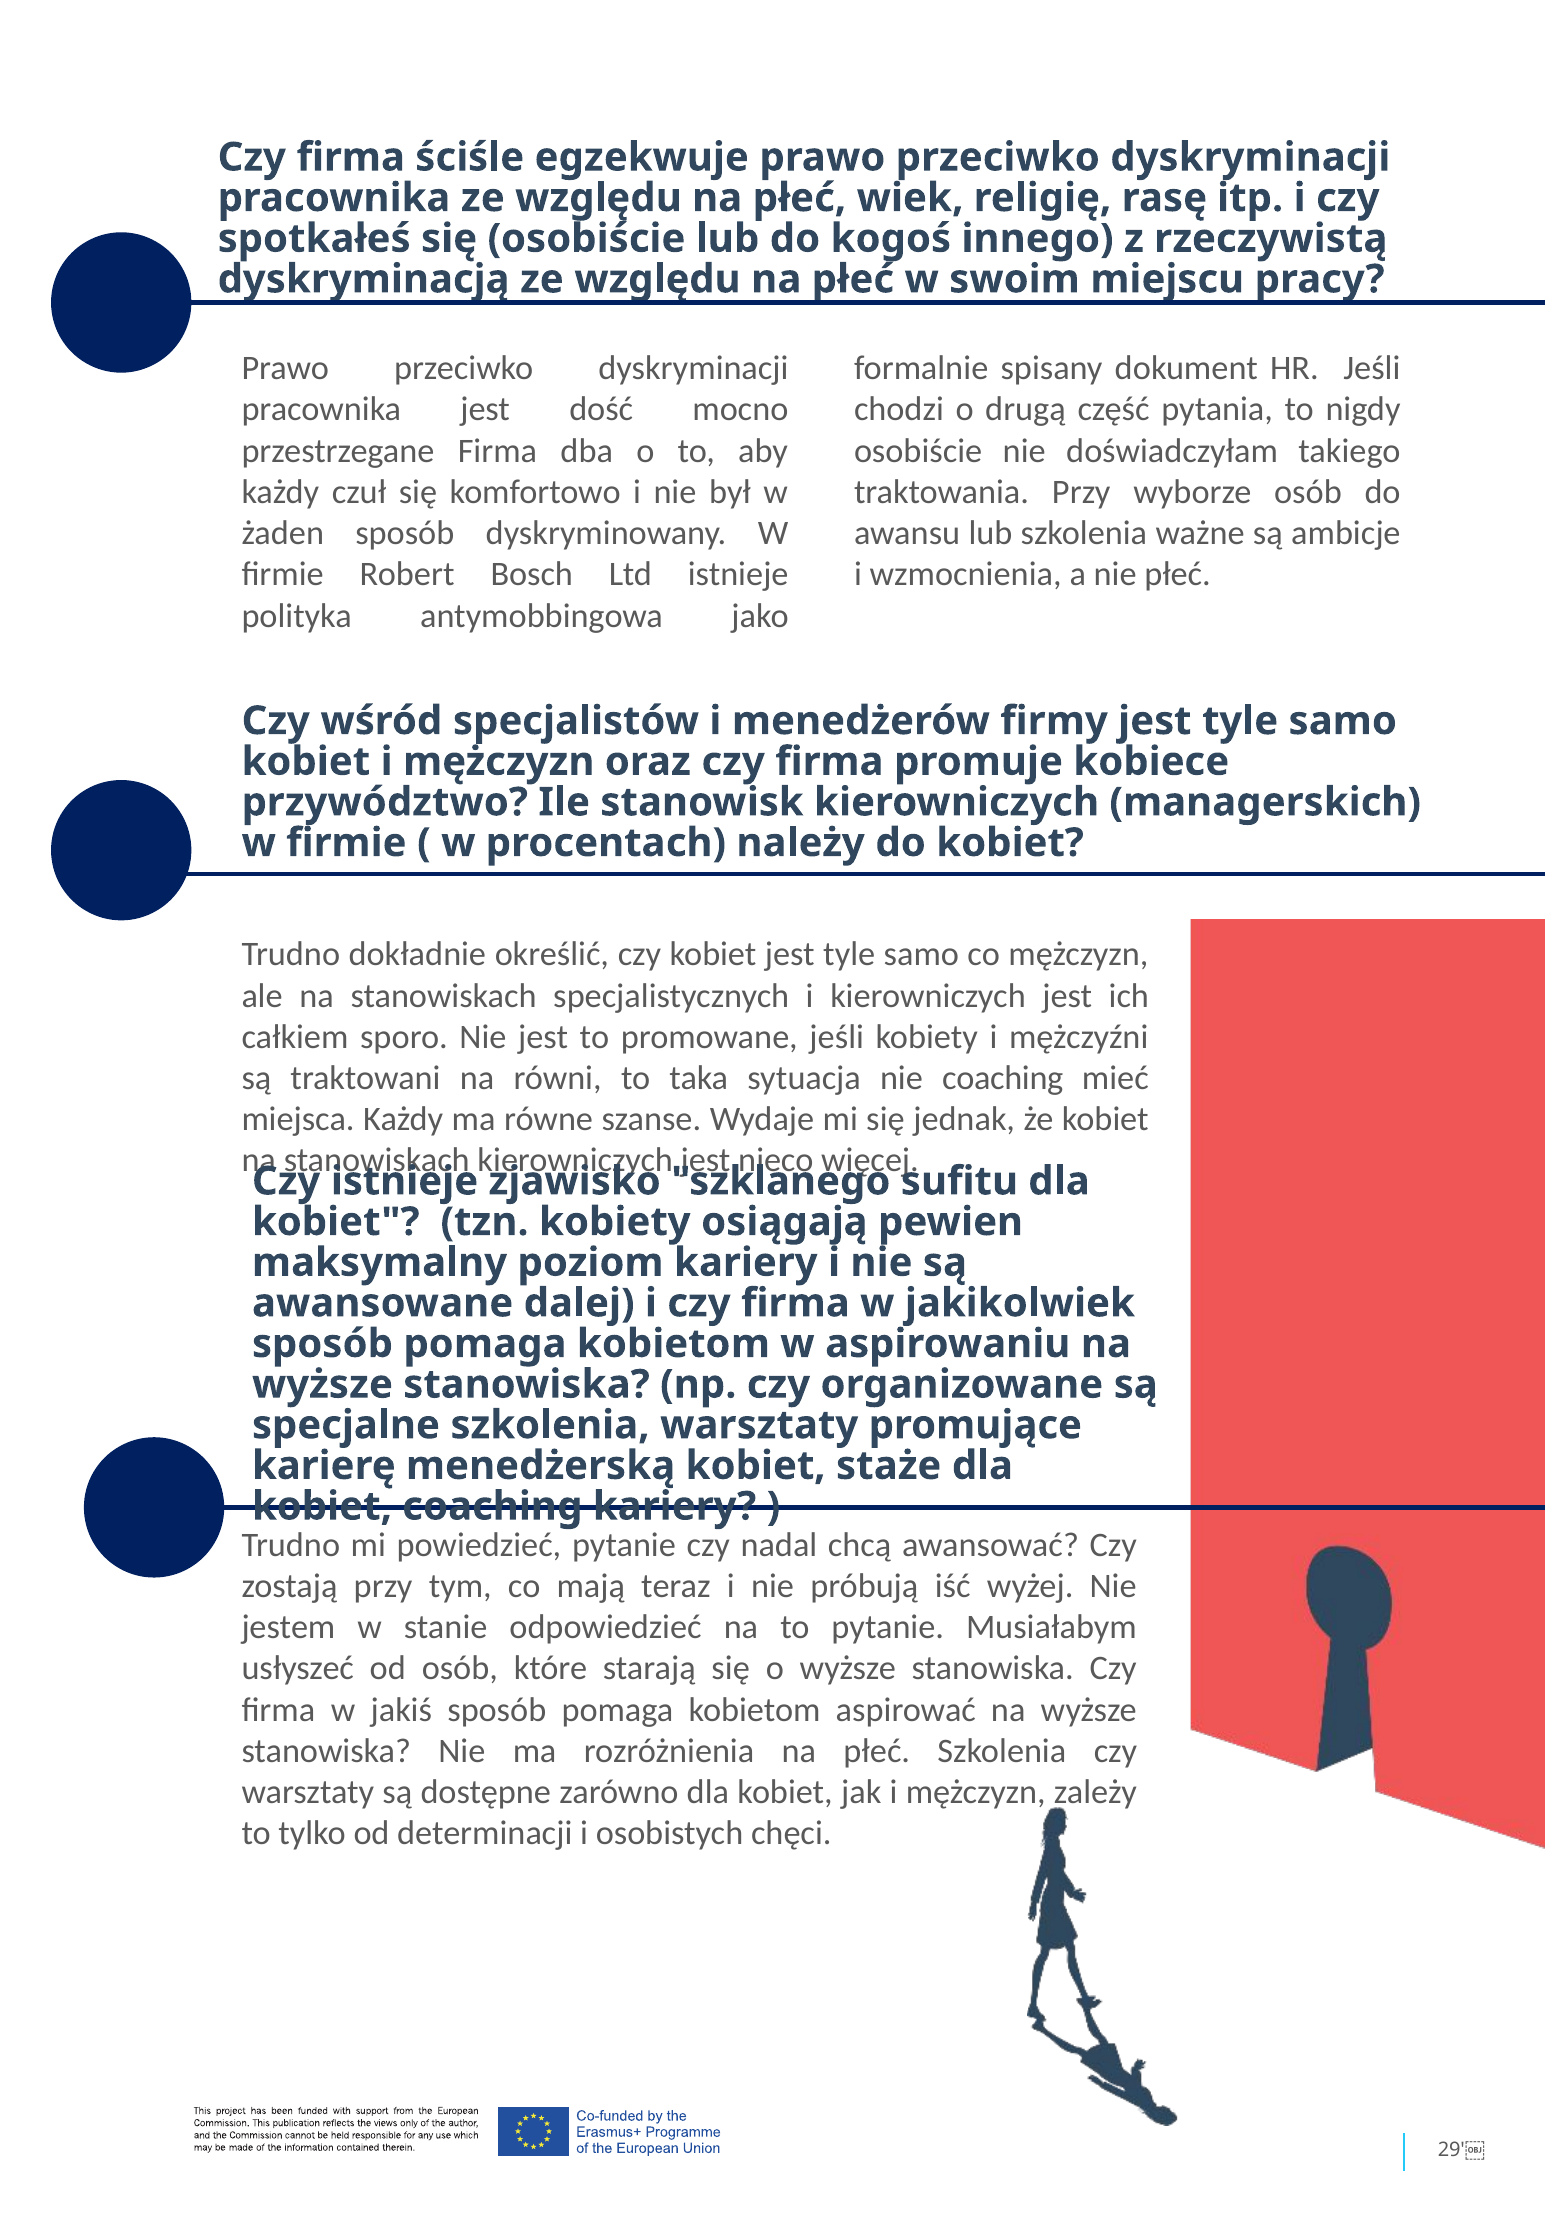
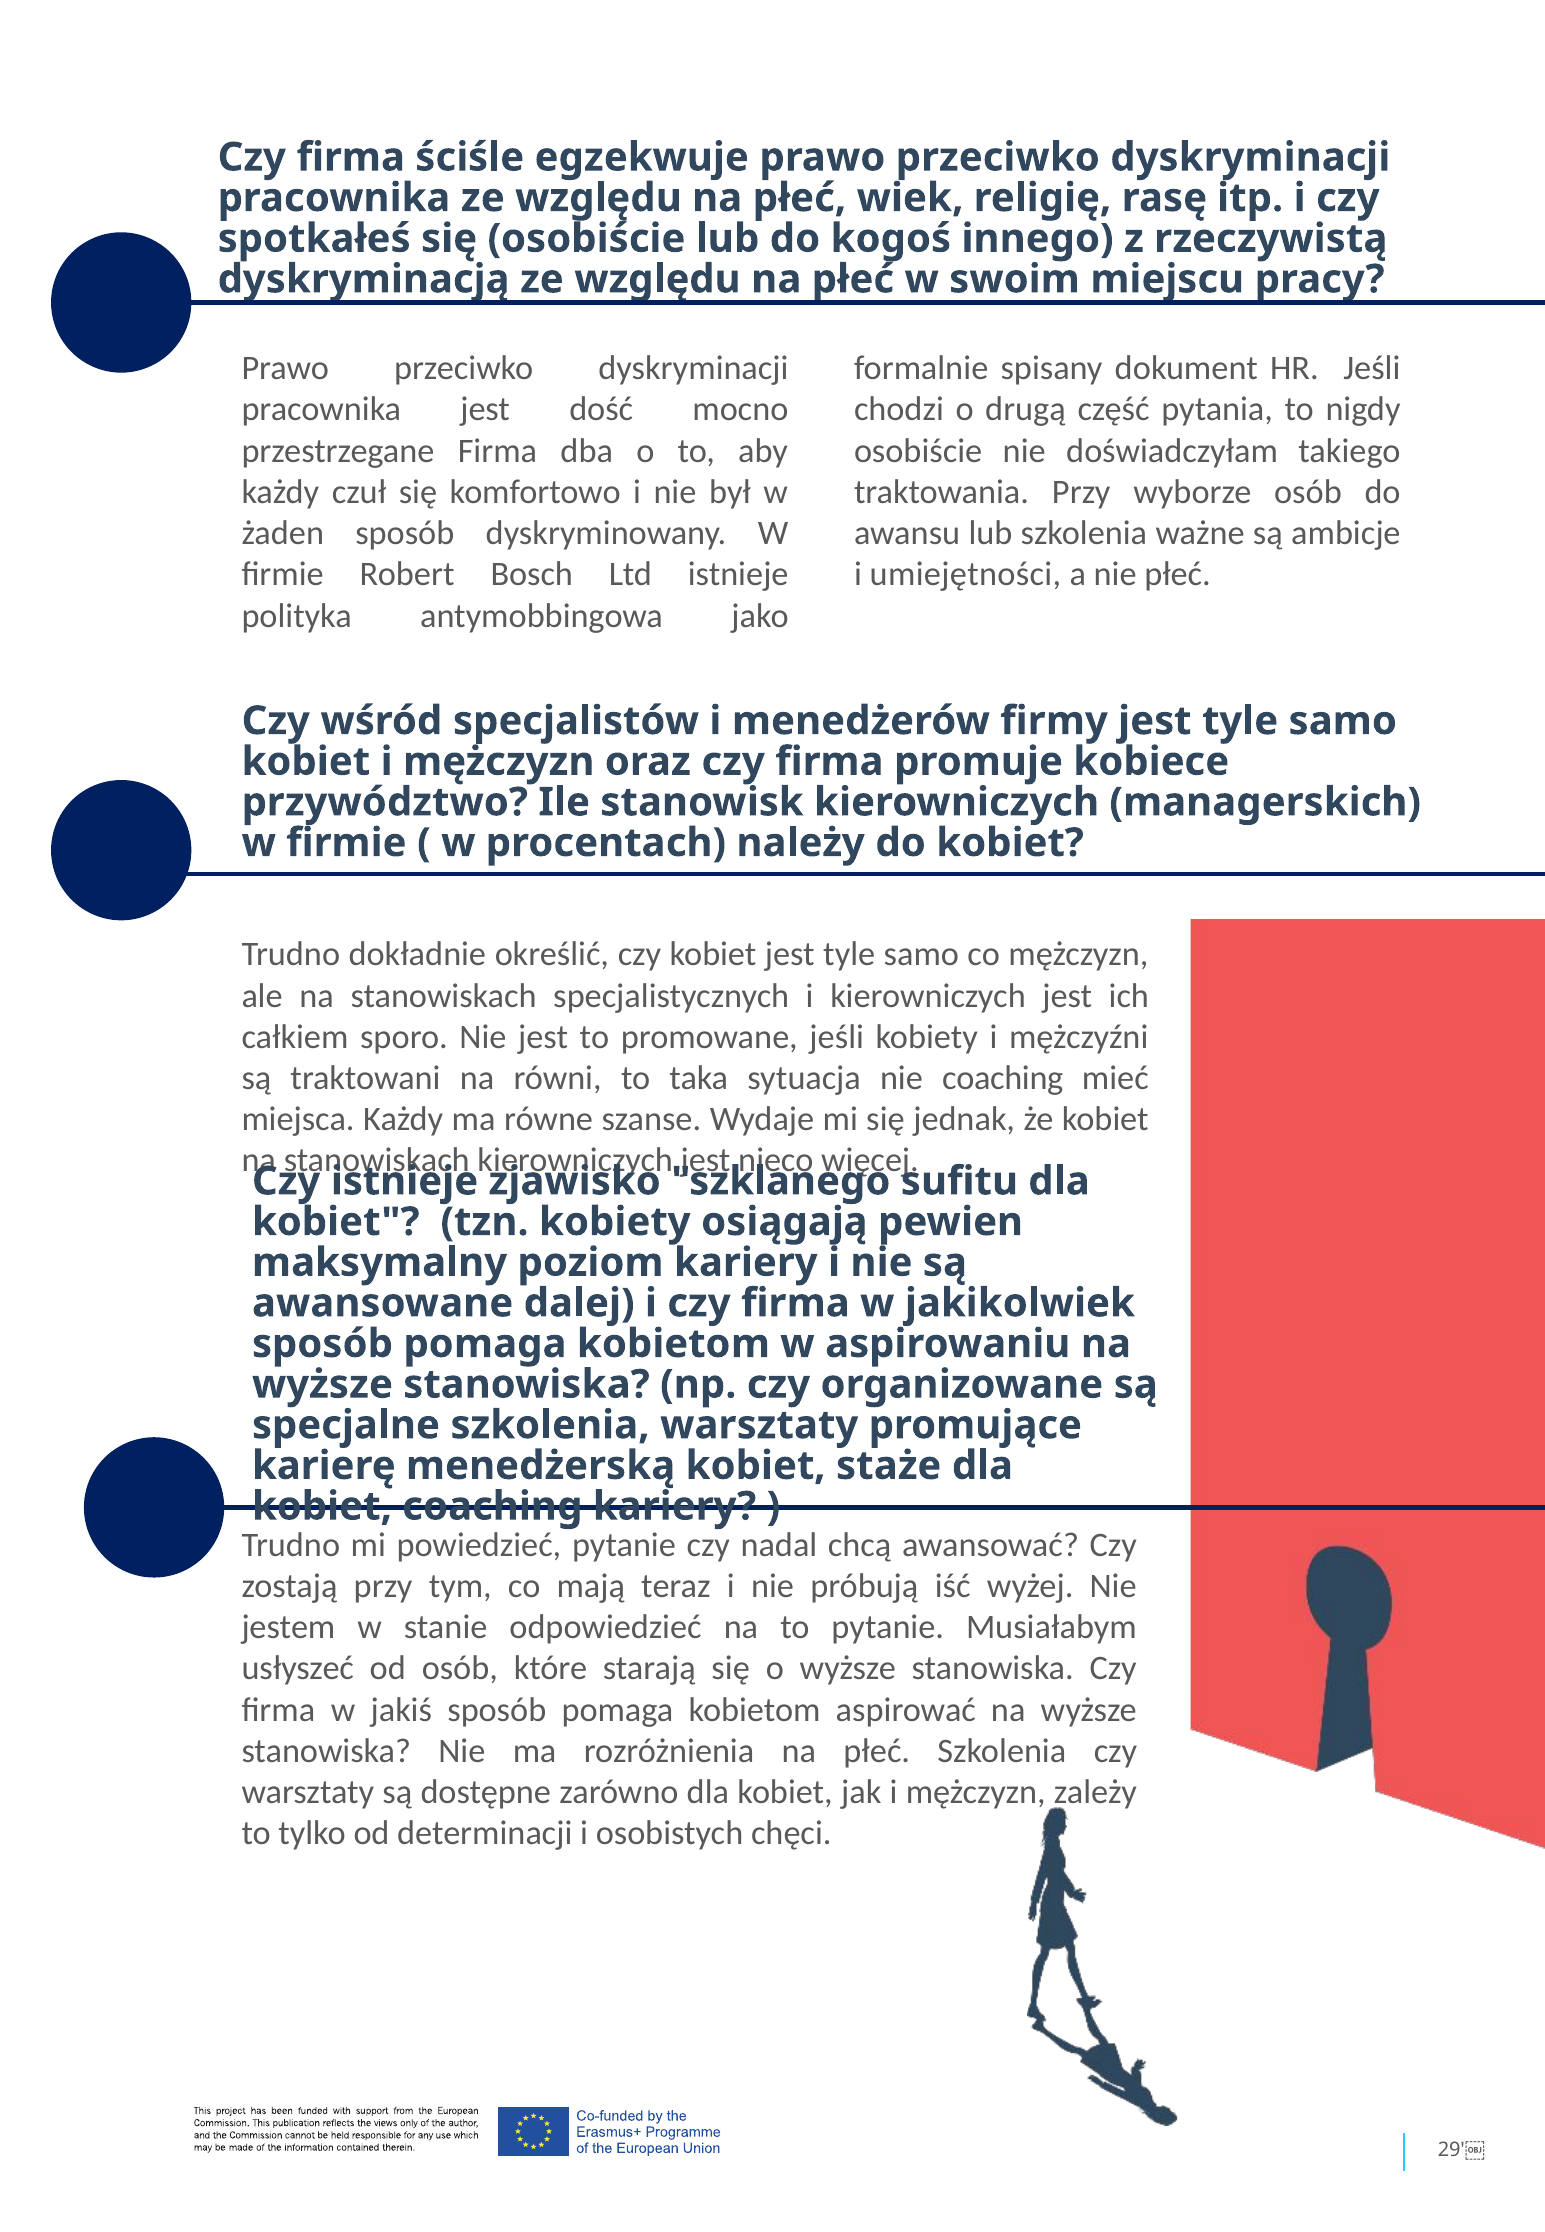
wzmocnienia: wzmocnienia -> umiejętności (965, 574)
